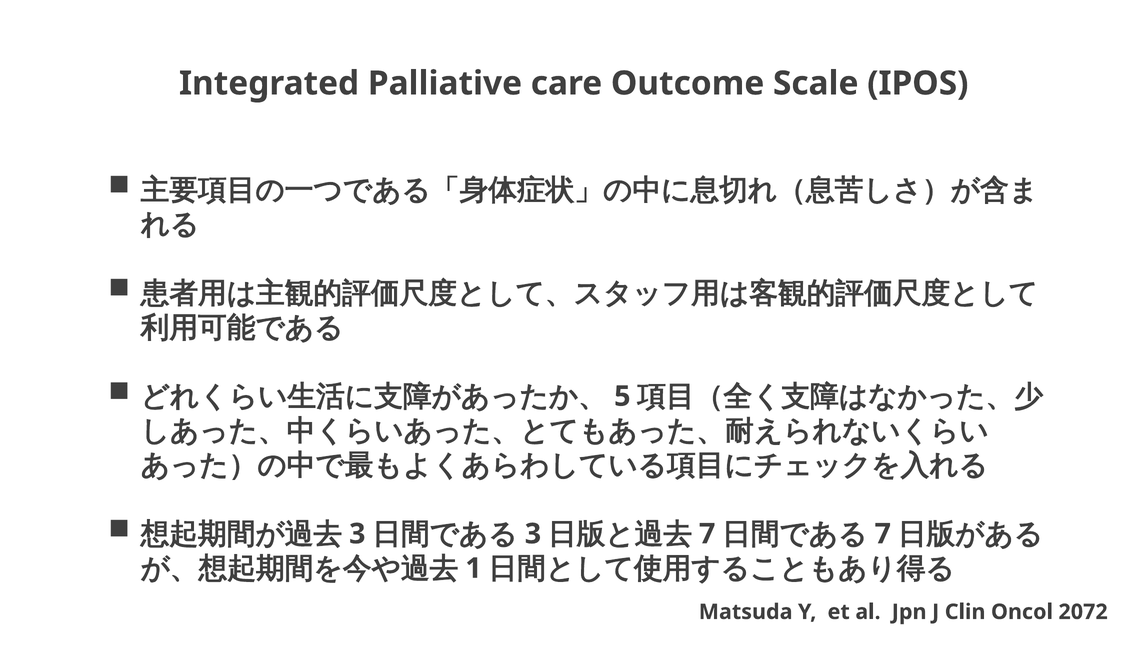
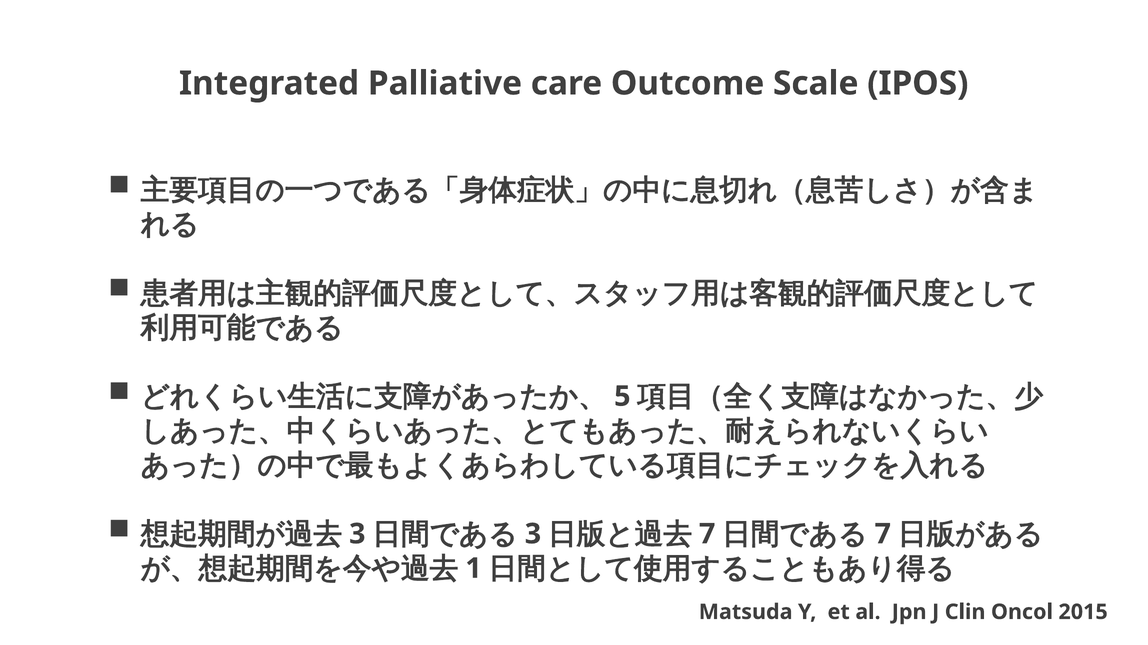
2072: 2072 -> 2015 (1083, 613)
